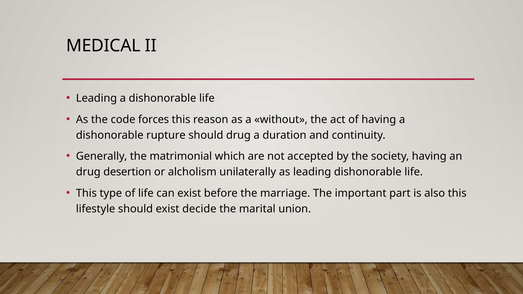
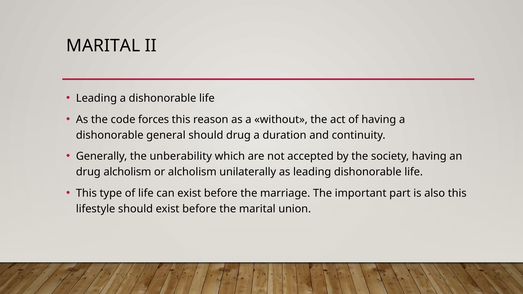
MEDICAL: MEDICAL -> MARITAL (103, 46)
rupture: rupture -> general (166, 135)
matrimonial: matrimonial -> unberability (181, 156)
drug desertion: desertion -> alcholism (127, 172)
should exist decide: decide -> before (199, 209)
